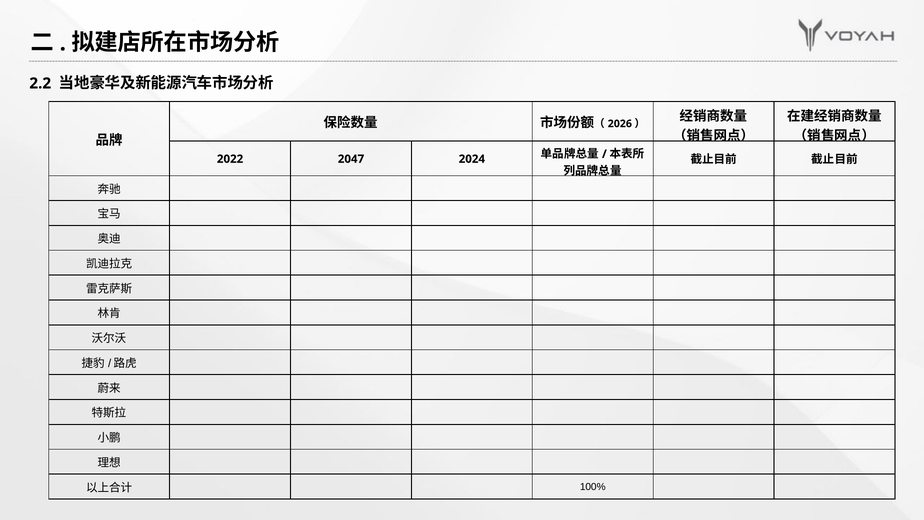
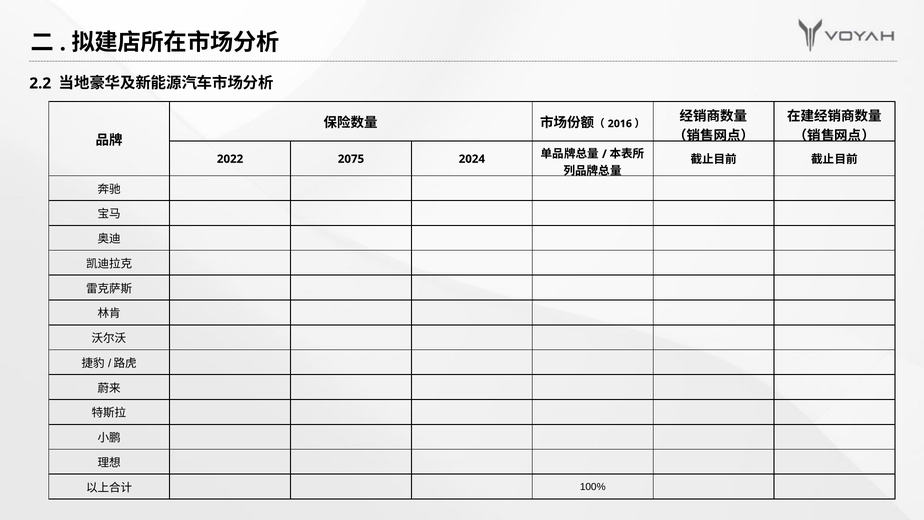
2026: 2026 -> 2016 (620, 124)
2047: 2047 -> 2075 (351, 159)
